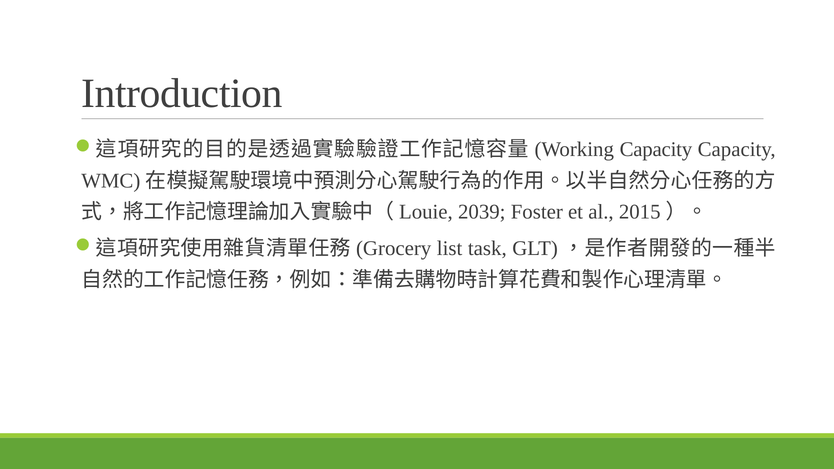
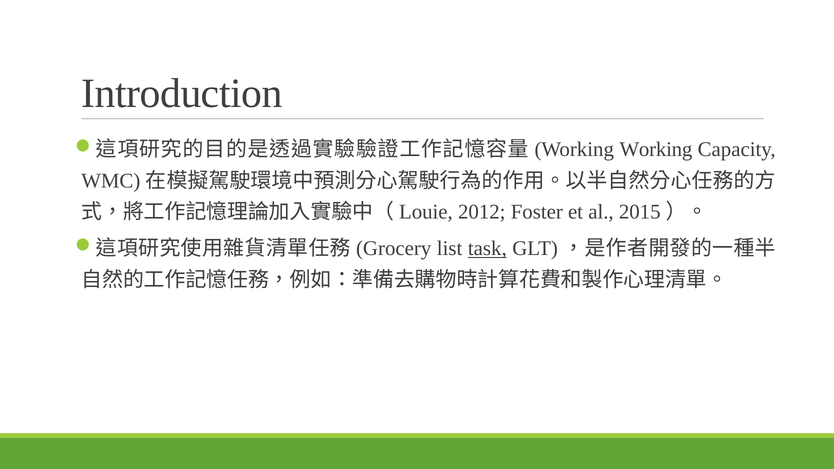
Capacity: Capacity -> Working (656, 150)
2039: 2039 -> 2012 (482, 212)
task underline: none -> present (487, 249)
